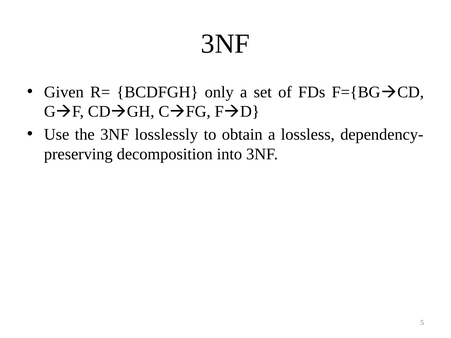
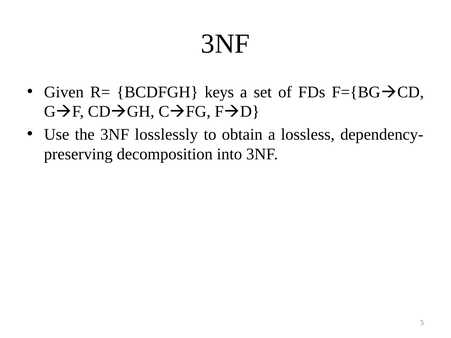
only: only -> keys (219, 92)
